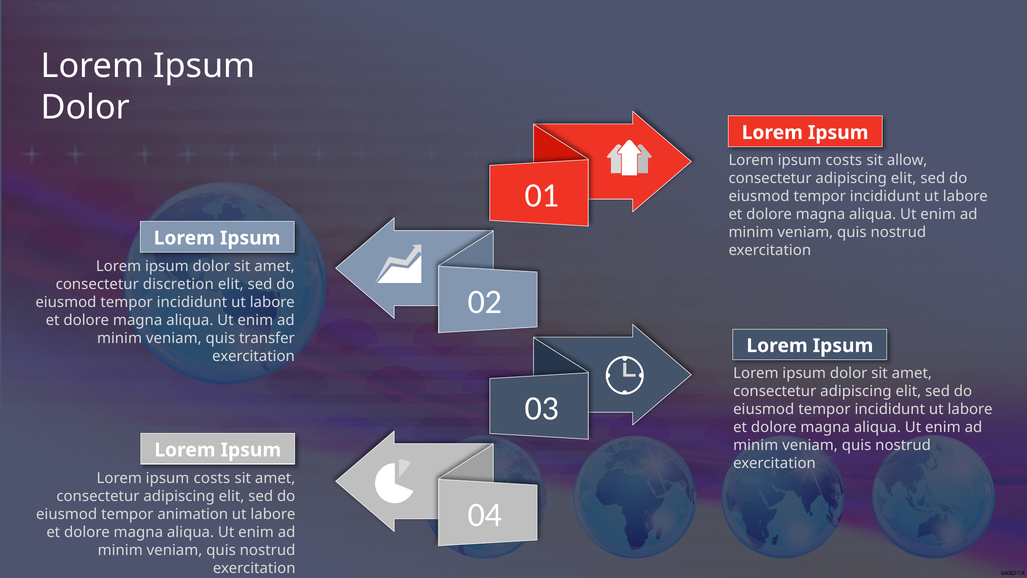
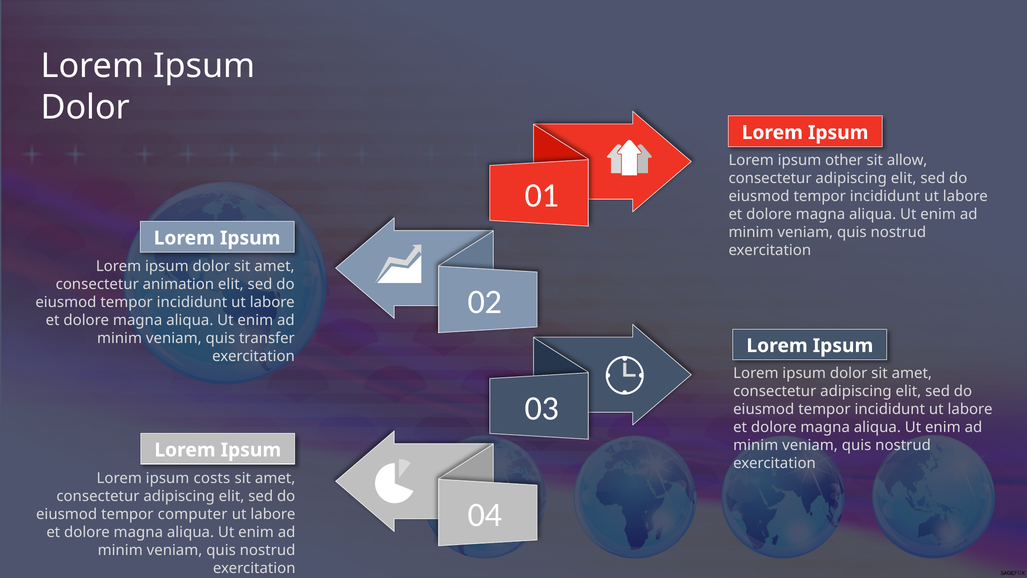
costs: costs -> other (844, 160)
discretion: discretion -> animation (178, 284)
animation: animation -> computer (193, 514)
